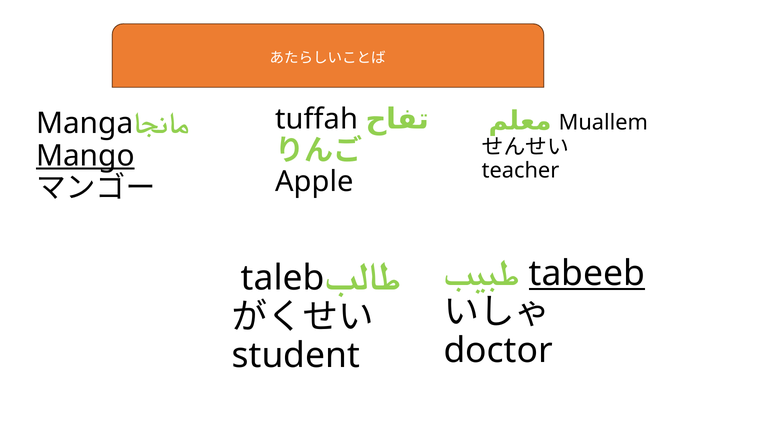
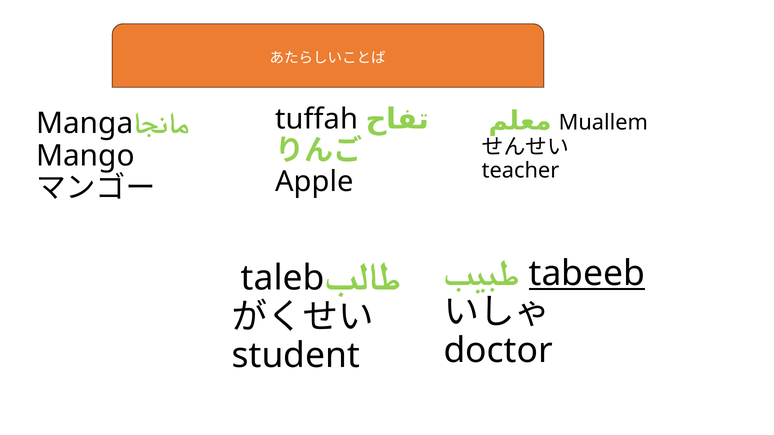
Mango underline: present -> none (85, 156)
